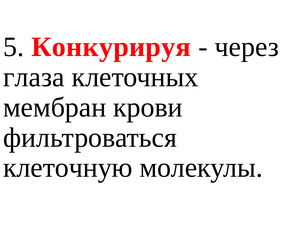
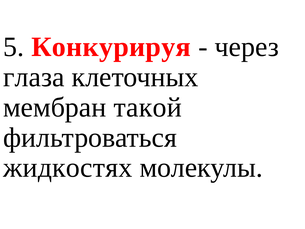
крови: крови -> такой (148, 107)
клеточную: клеточную -> жидкостях (68, 168)
